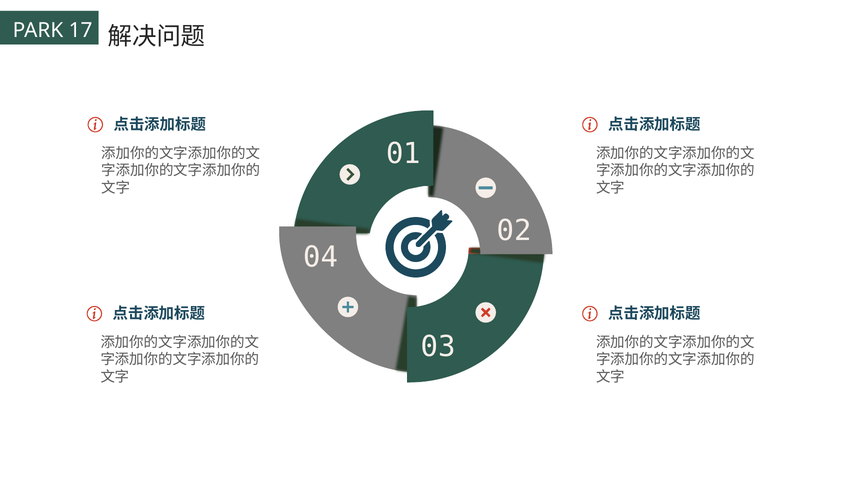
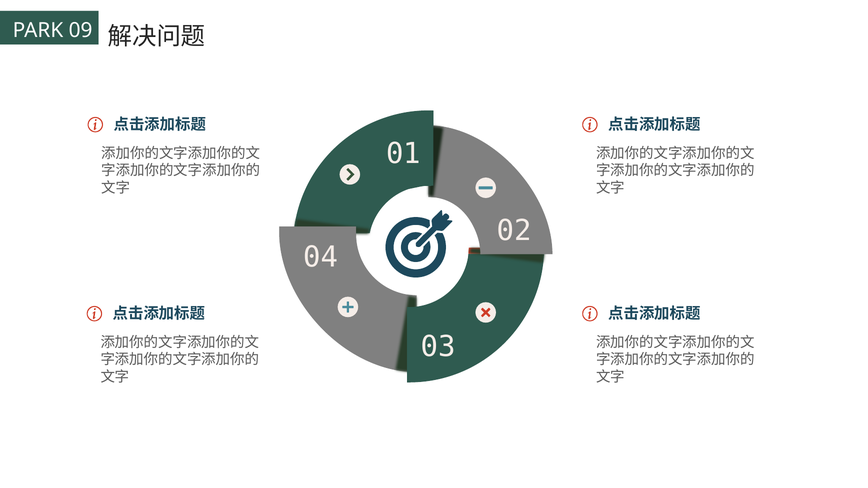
17: 17 -> 09 (81, 30)
